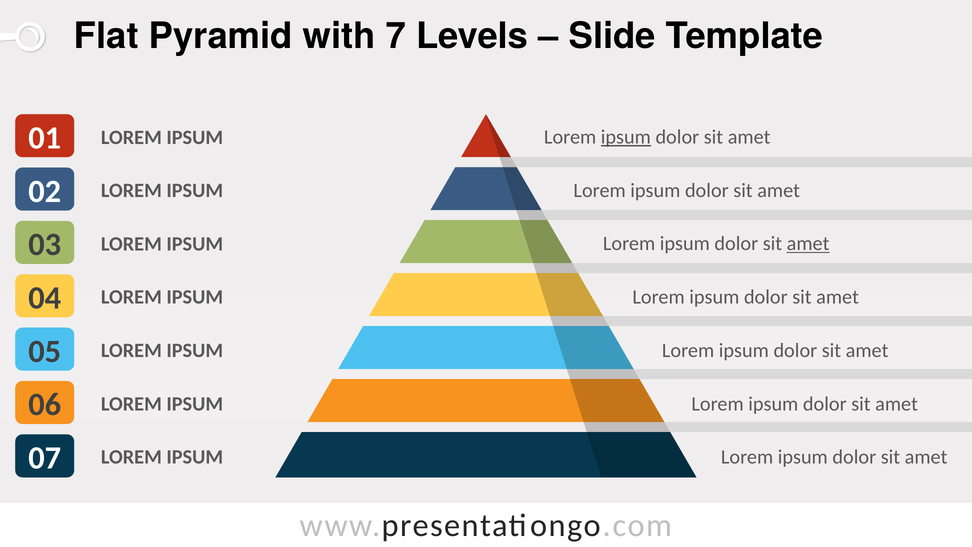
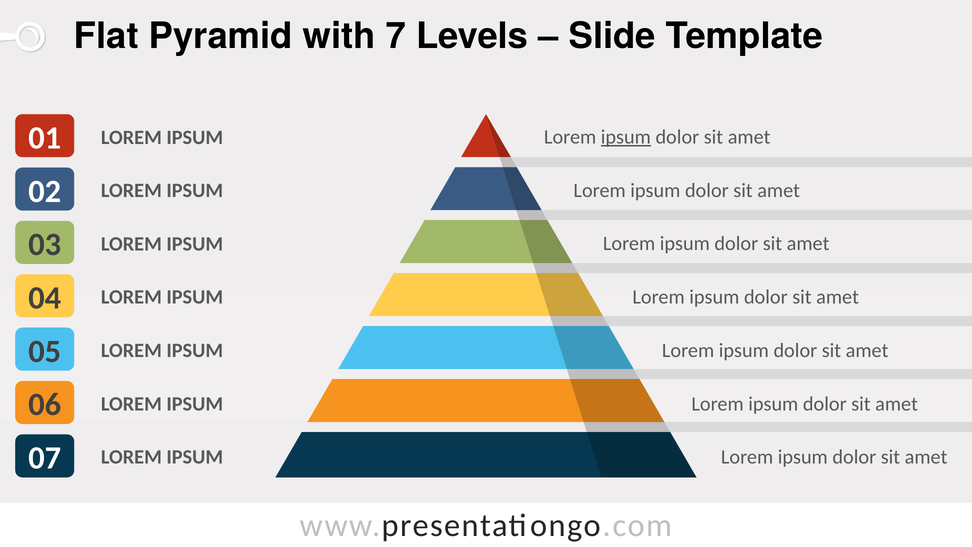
amet underline: present -> none (808, 244)
